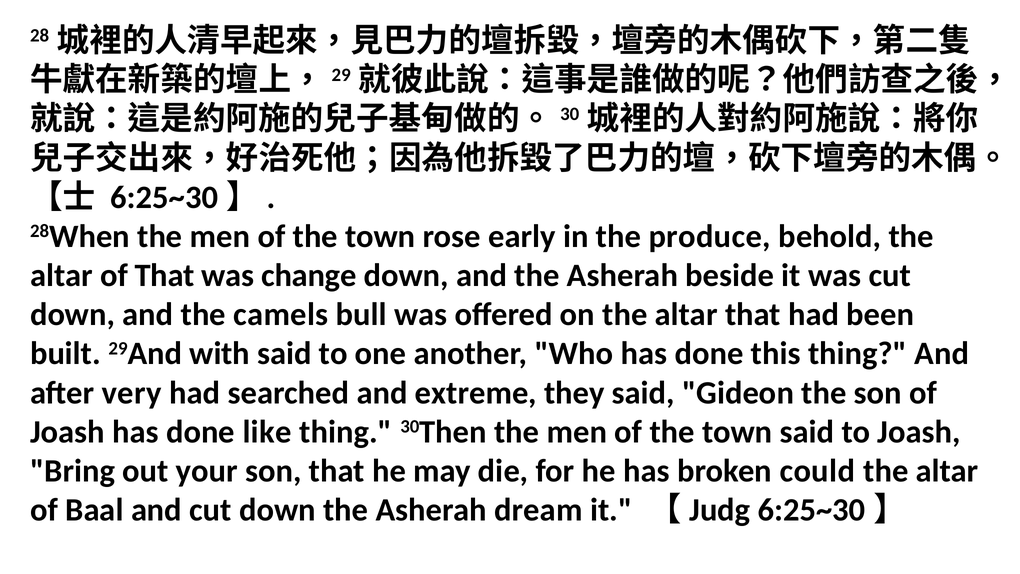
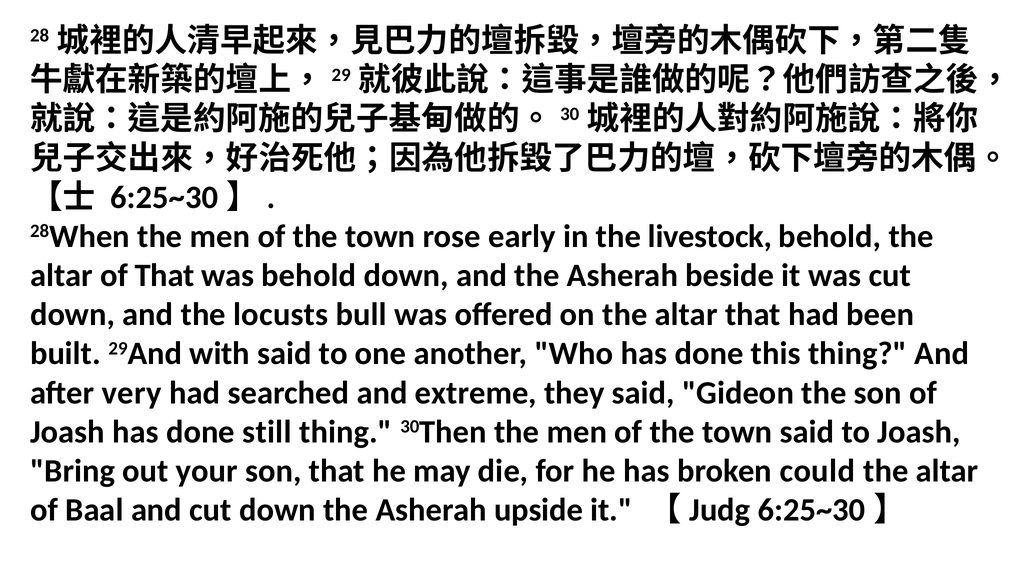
produce: produce -> livestock (710, 236)
was change: change -> behold (309, 275)
camels: camels -> locusts (281, 314)
like: like -> still (267, 432)
dream: dream -> upside (538, 510)
